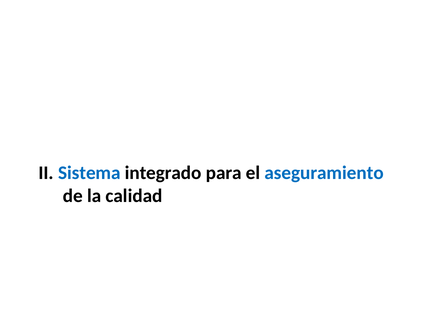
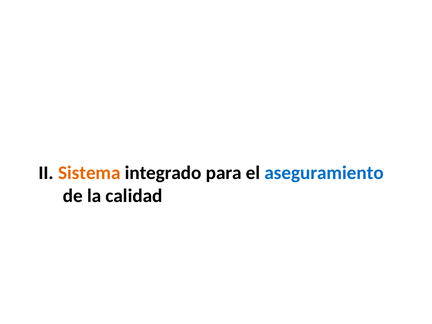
Sistema colour: blue -> orange (89, 173)
